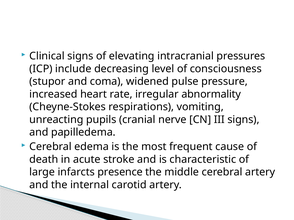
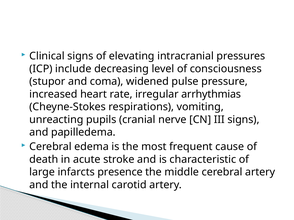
abnormality: abnormality -> arrhythmias (211, 94)
